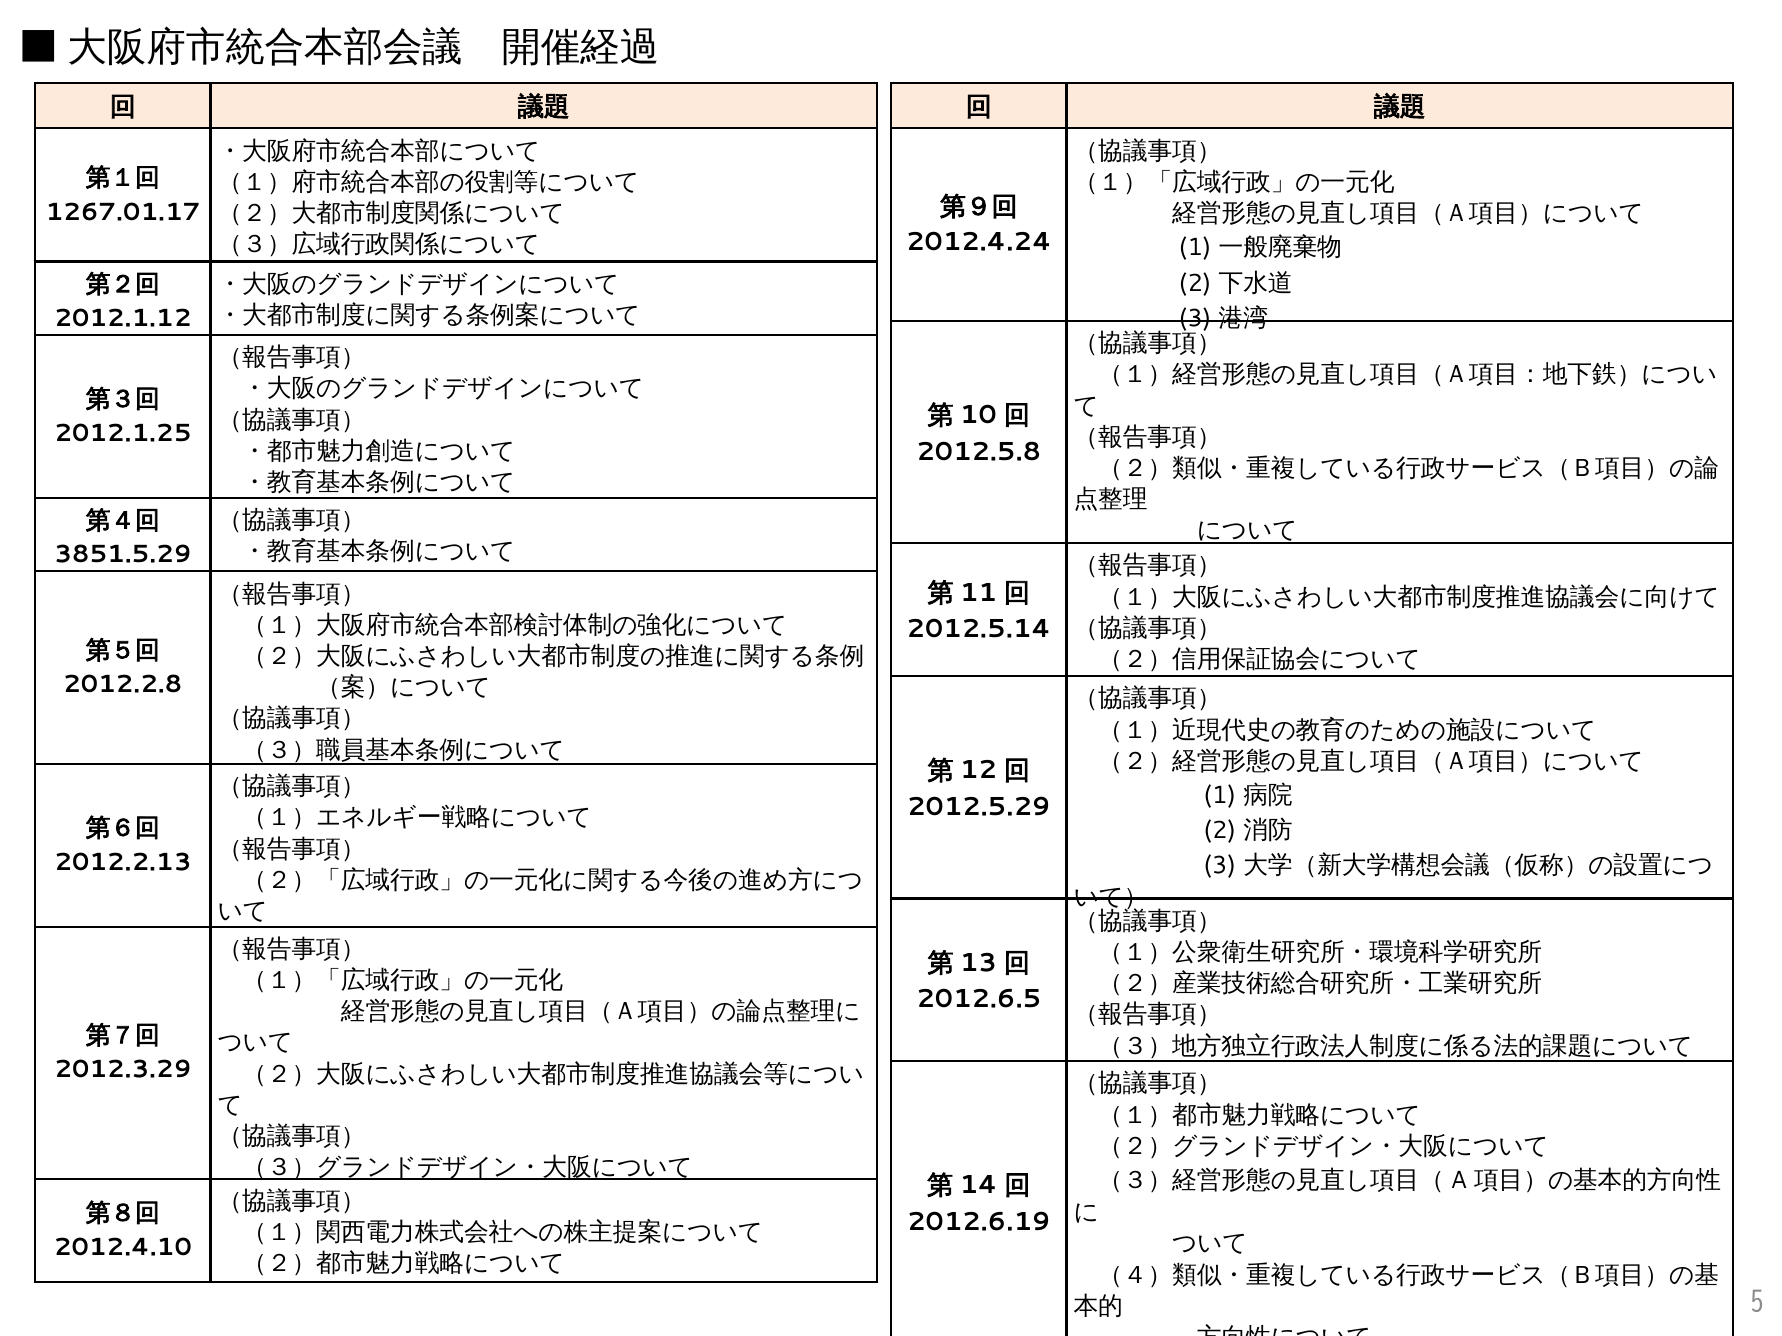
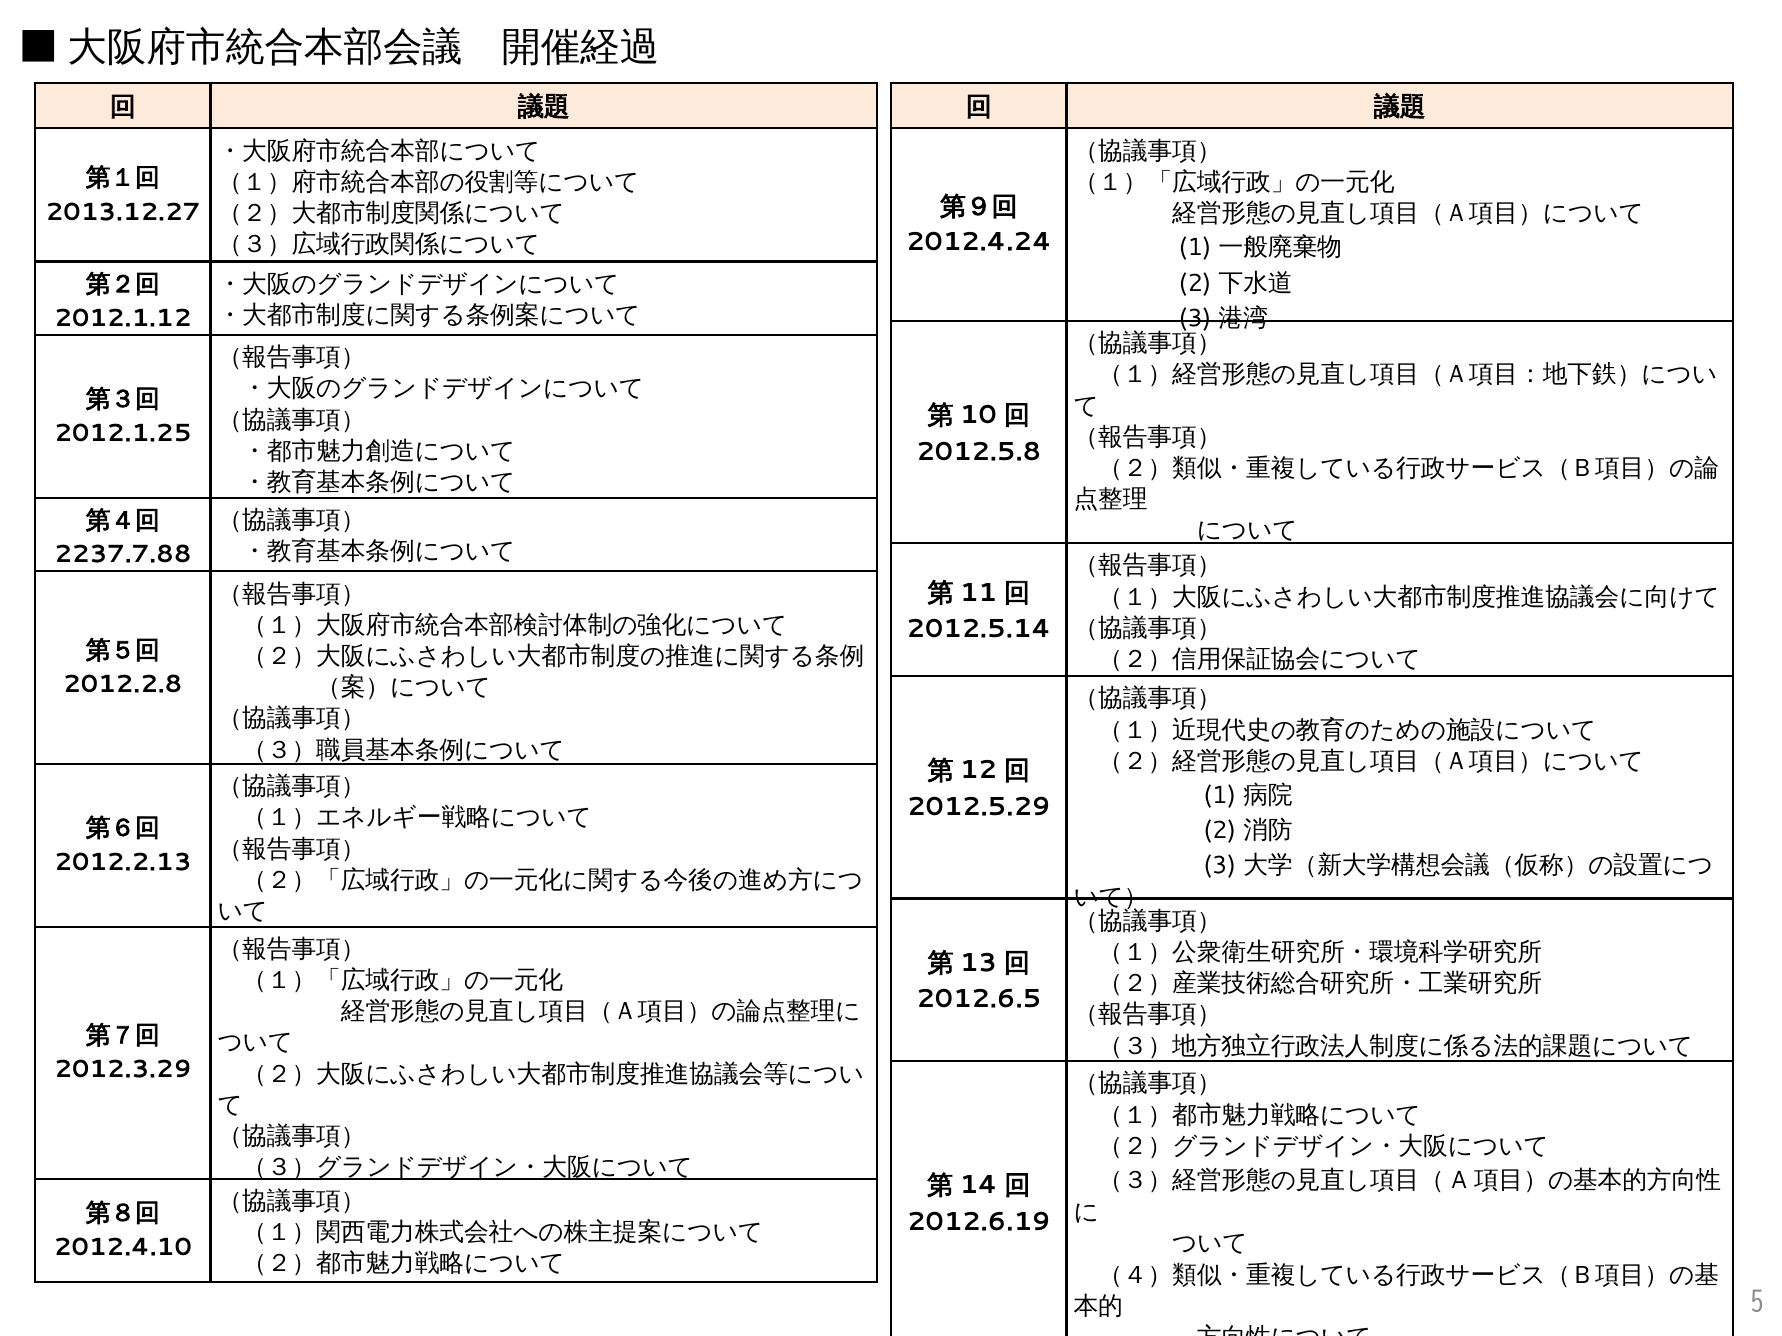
1267.01.17: 1267.01.17 -> 2013.12.27 (123, 212)
3851.5.29: 3851.5.29 -> 2237.7.88 (123, 555)
